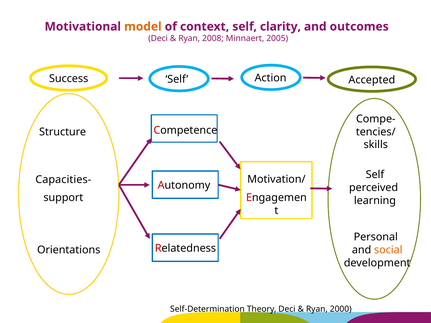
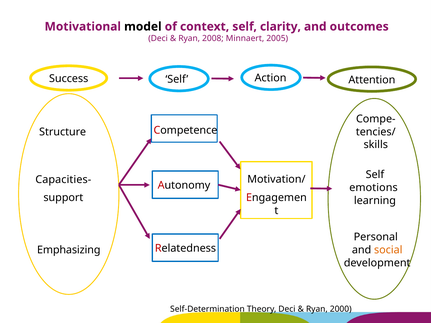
model colour: orange -> black (143, 27)
Accepted: Accepted -> Attention (372, 80)
perceived: perceived -> emotions (373, 188)
Orientations: Orientations -> Emphasizing (69, 250)
